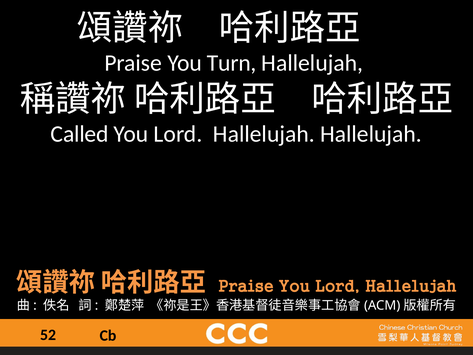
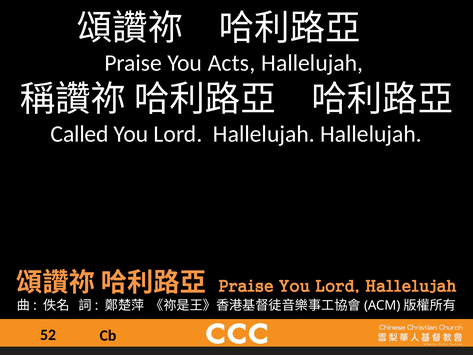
Turn: Turn -> Acts (232, 63)
